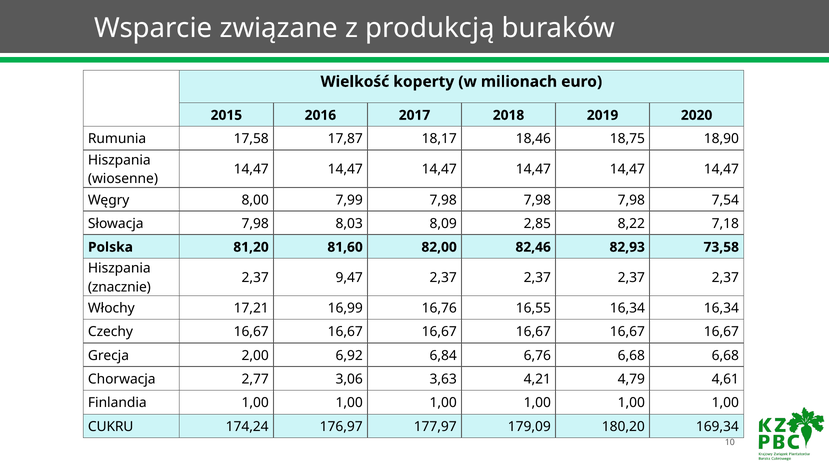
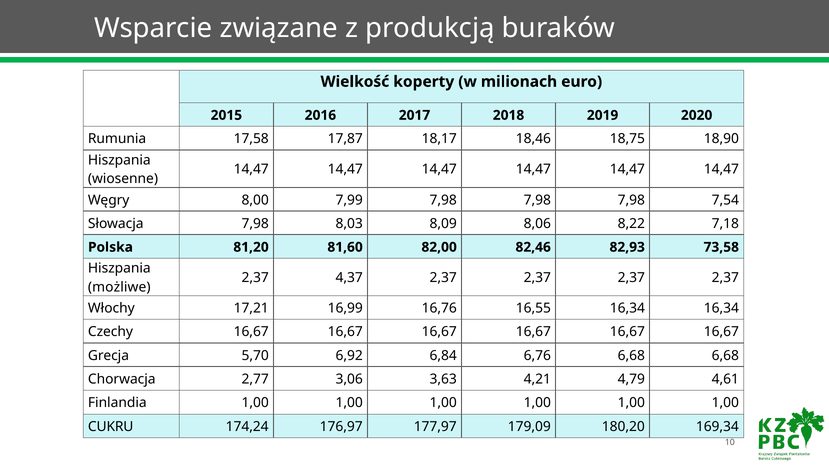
2,85: 2,85 -> 8,06 (537, 224)
9,47: 9,47 -> 4,37 (349, 278)
znacznie: znacznie -> możliwe (119, 287)
2,00: 2,00 -> 5,70 (255, 356)
